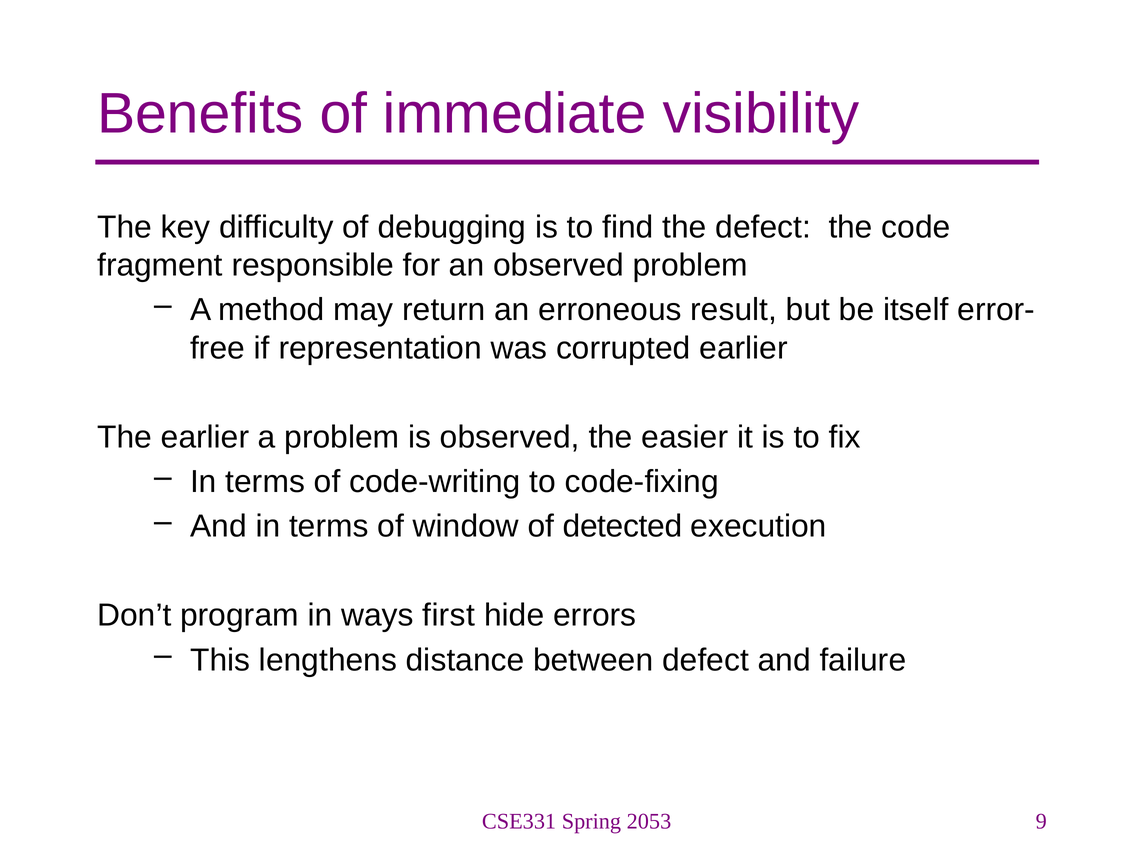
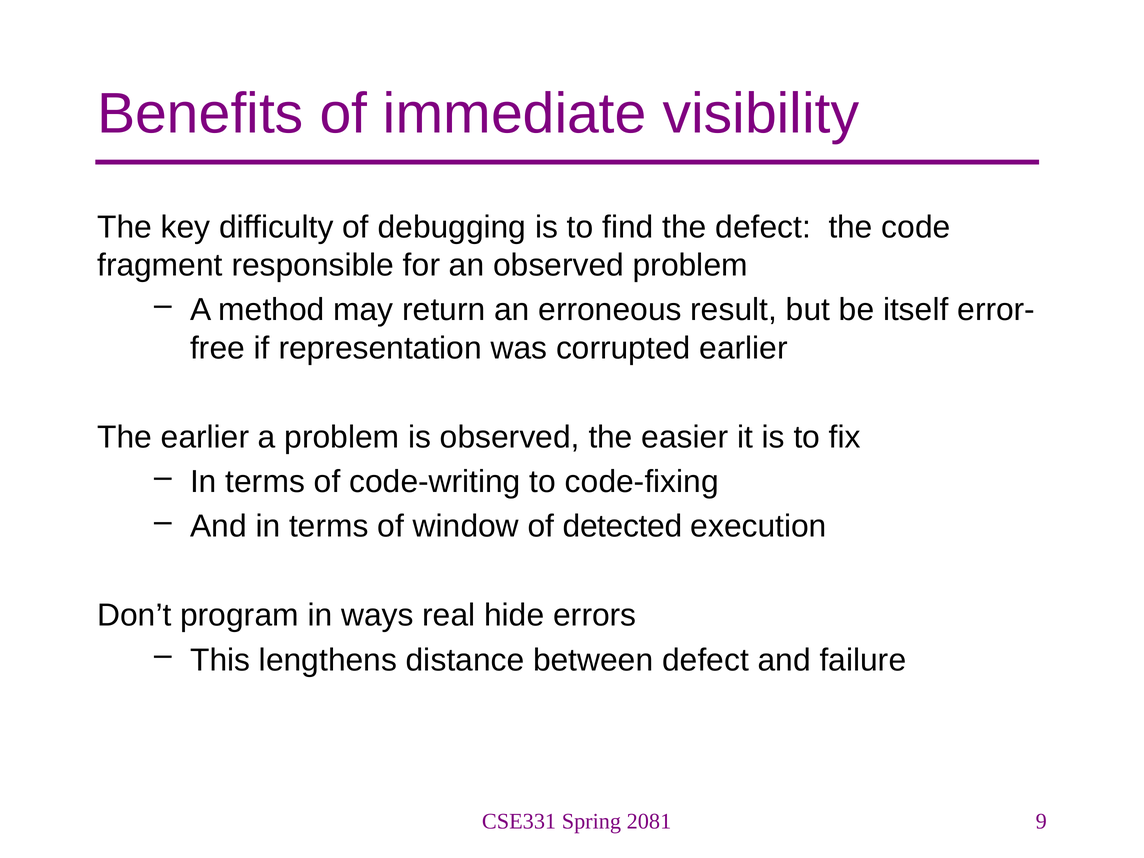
first: first -> real (449, 615)
2053: 2053 -> 2081 (649, 821)
